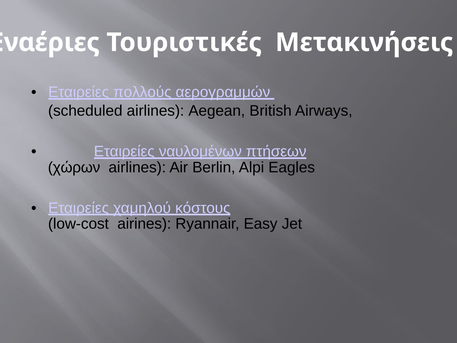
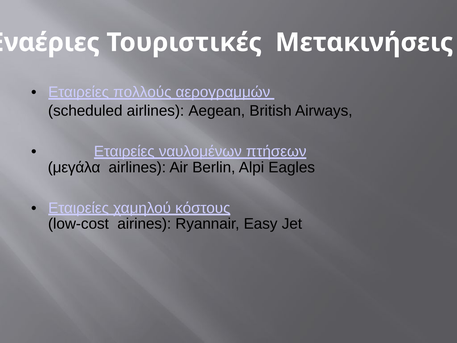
χώρων: χώρων -> μεγάλα (74, 167)
